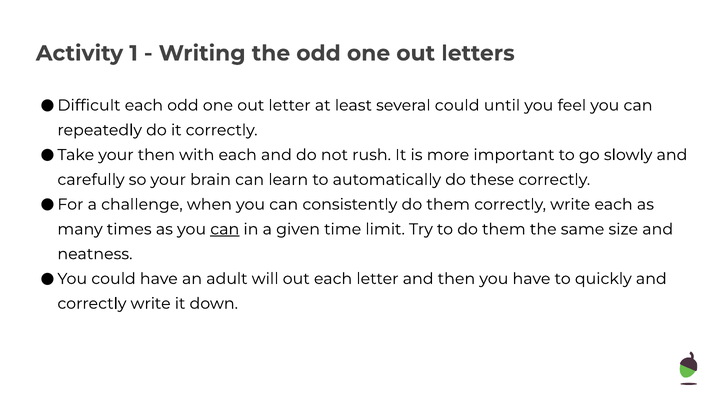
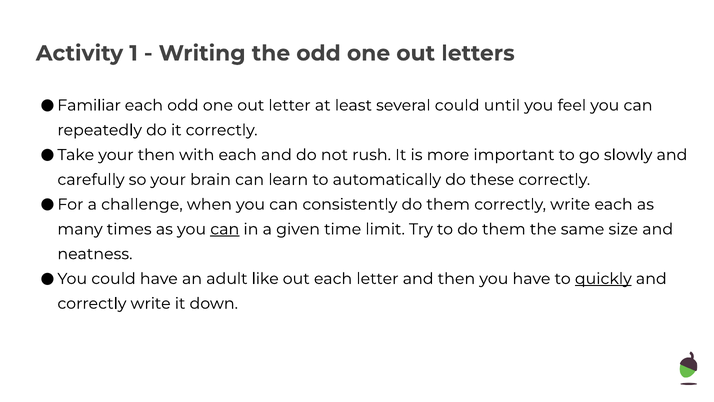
Difficult: Difficult -> Familiar (89, 105)
will: will -> like (265, 278)
quickly underline: none -> present (603, 278)
